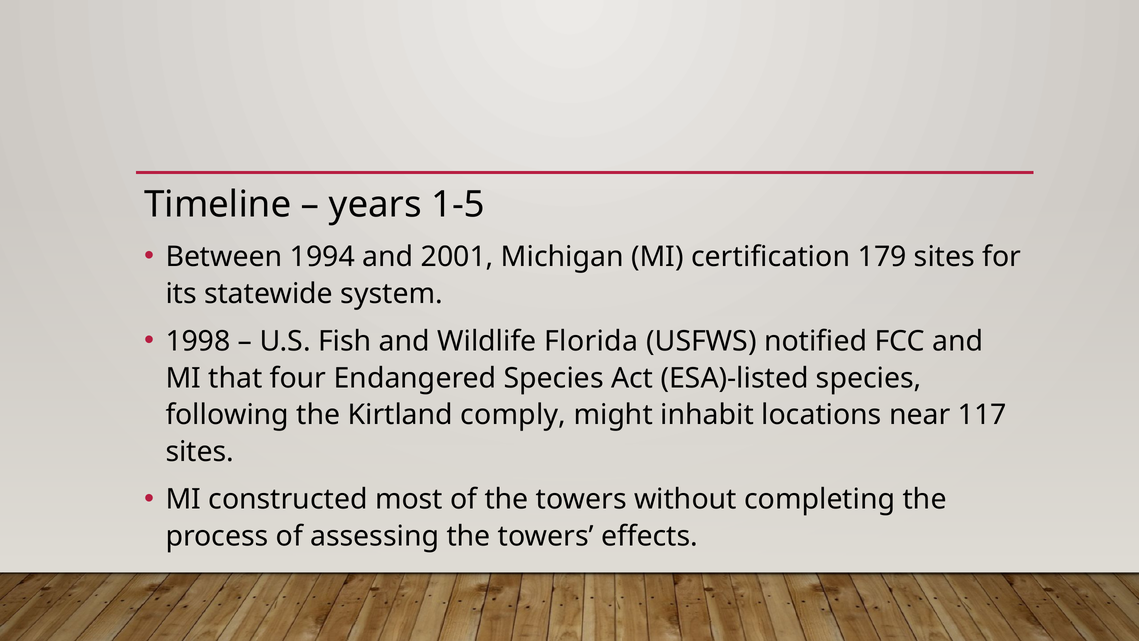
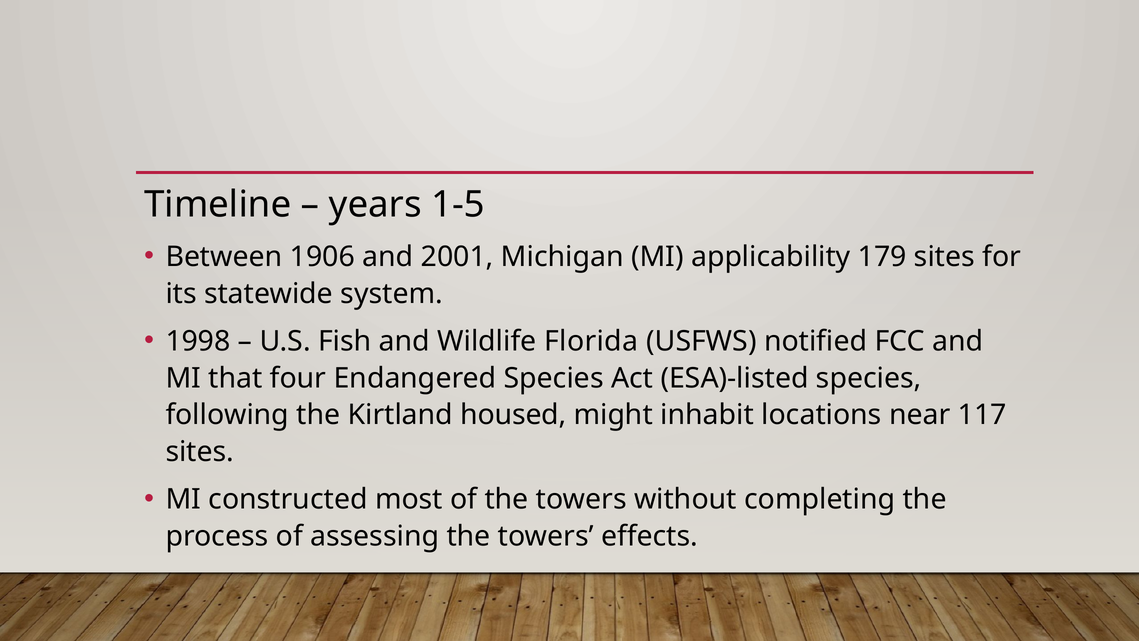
1994: 1994 -> 1906 (322, 257)
certification: certification -> applicability (771, 257)
comply: comply -> housed (513, 415)
